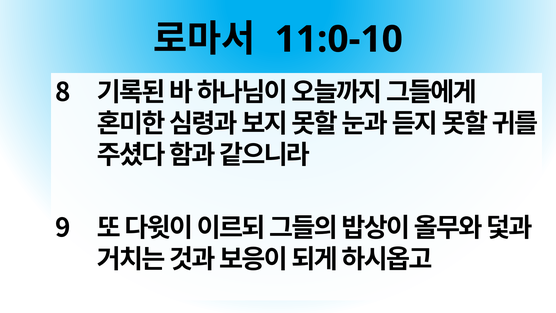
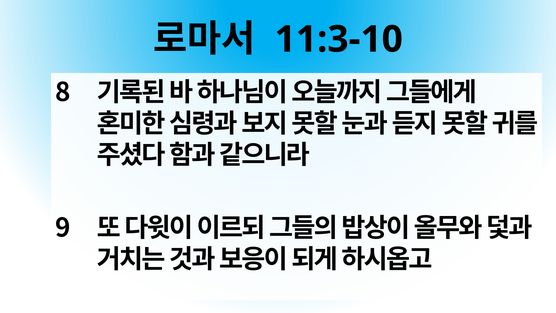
11:0-10: 11:0-10 -> 11:3-10 (339, 39)
